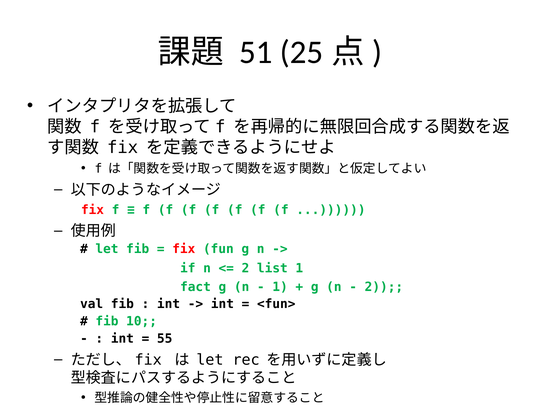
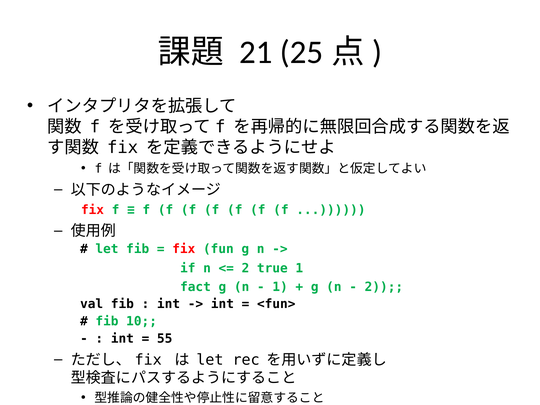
51: 51 -> 21 (256, 52)
list: list -> true (272, 268)
